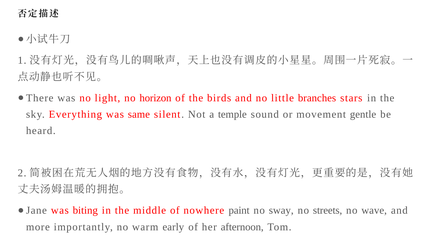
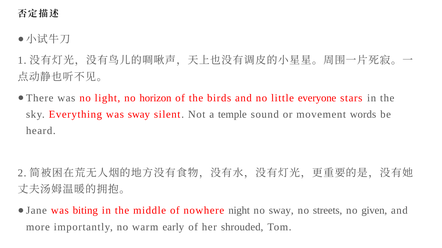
branches: branches -> everyone (317, 98)
was same: same -> sway (139, 115)
gentle: gentle -> words (363, 115)
paint: paint -> night (239, 211)
wave: wave -> given (374, 211)
afternoon: afternoon -> shrouded (242, 227)
